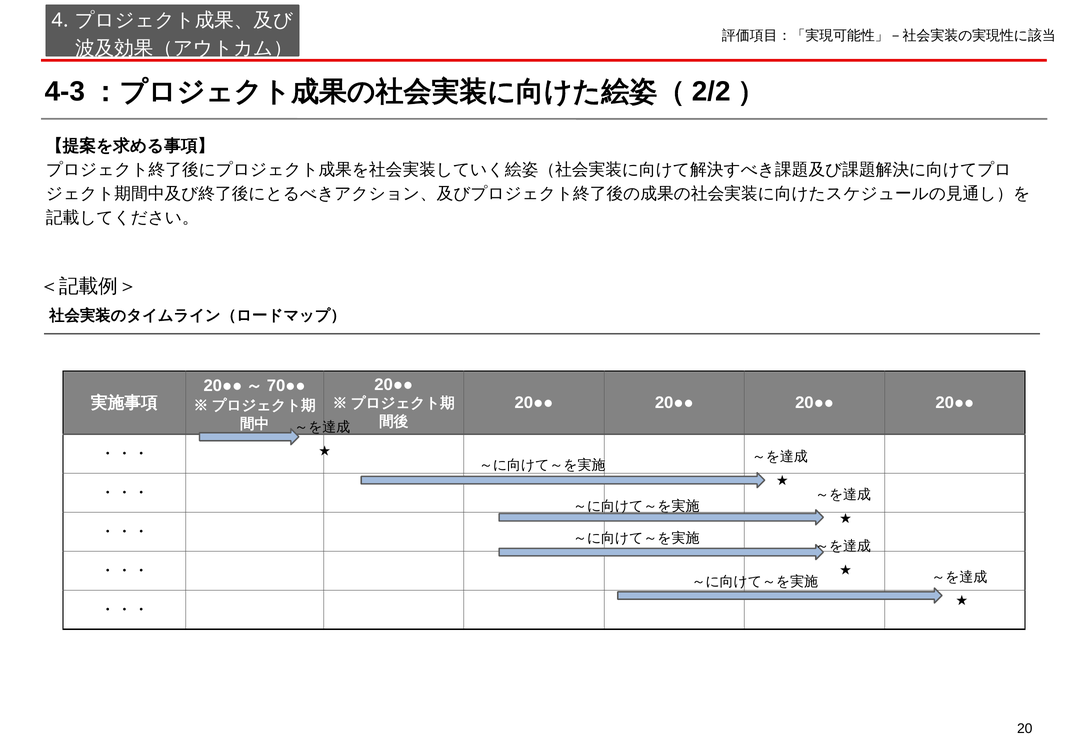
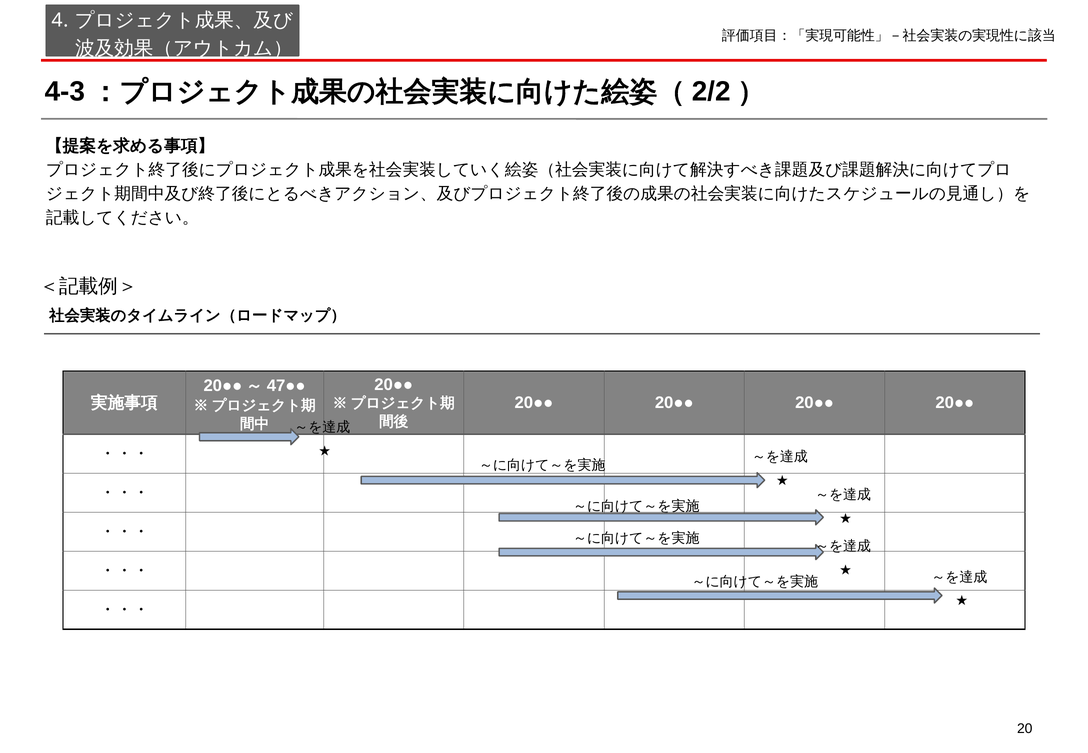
70●●: 70●● -> 47●● (286, 386)
